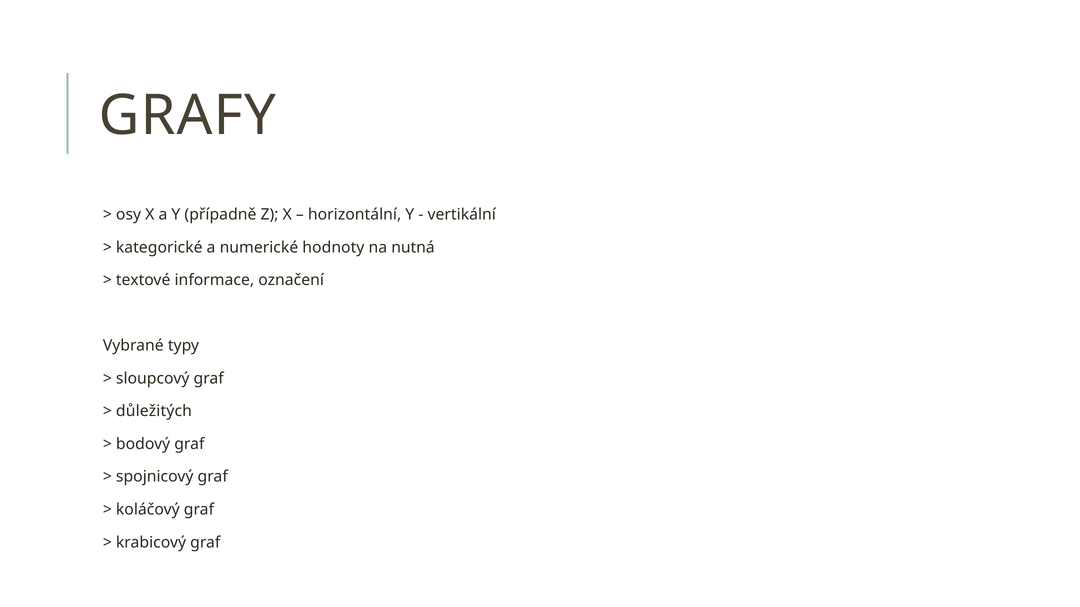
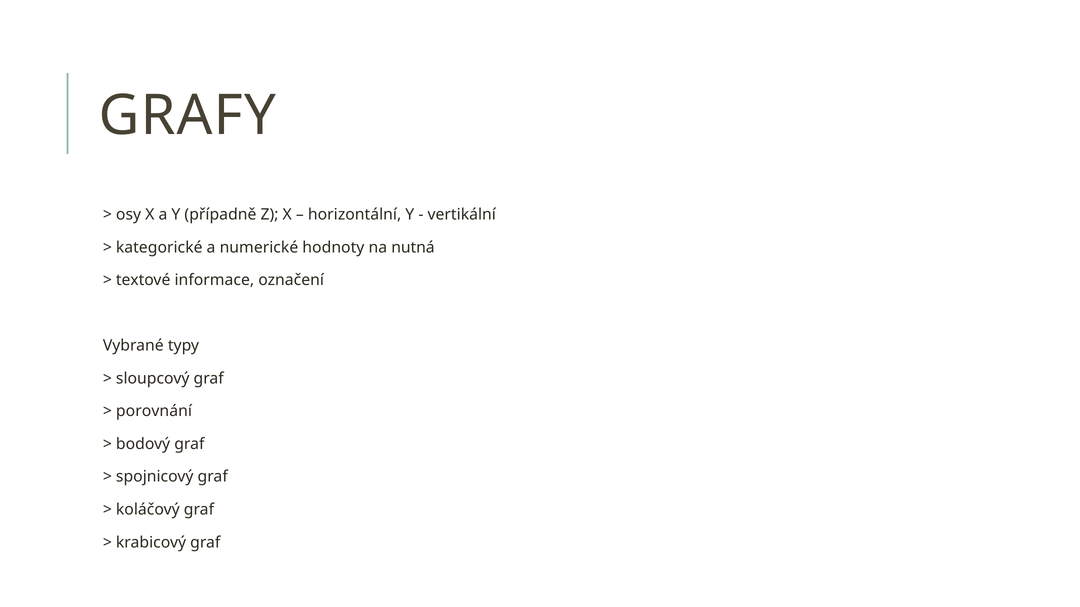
důležitých: důležitých -> porovnání (154, 412)
